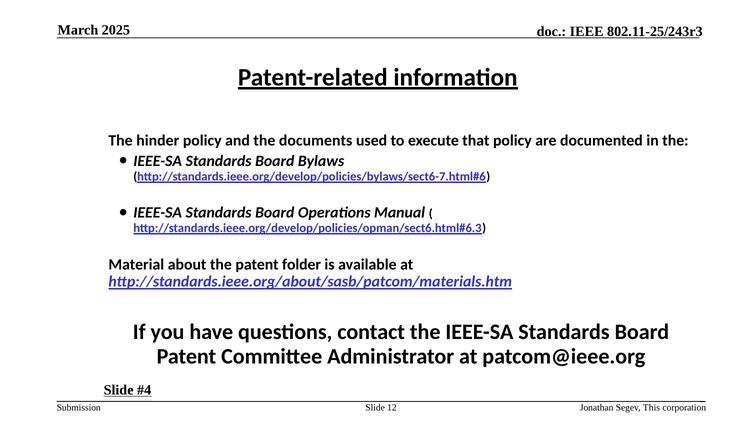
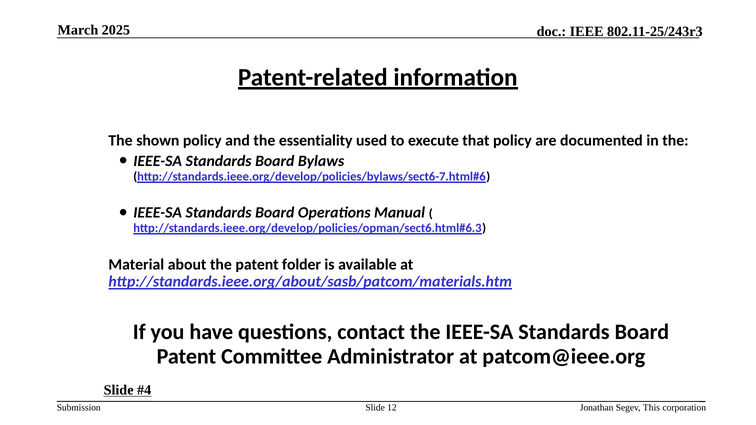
hinder: hinder -> shown (158, 141)
documents: documents -> essentiality (316, 141)
